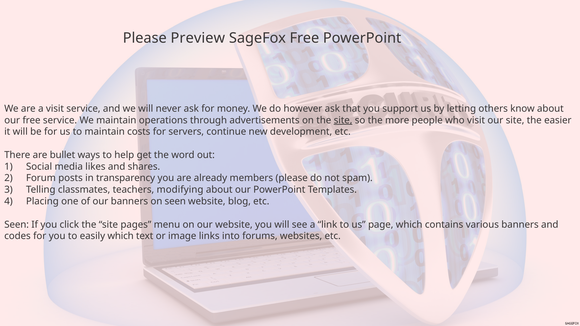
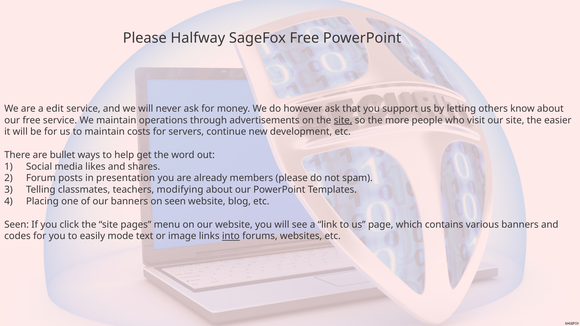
Preview: Preview -> Halfway (198, 38)
a visit: visit -> edit (55, 109)
transparency: transparency -> presentation (126, 178)
easily which: which -> mode (121, 236)
into underline: none -> present (231, 236)
